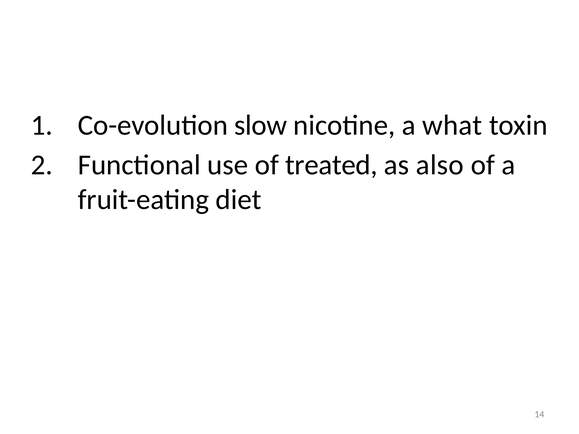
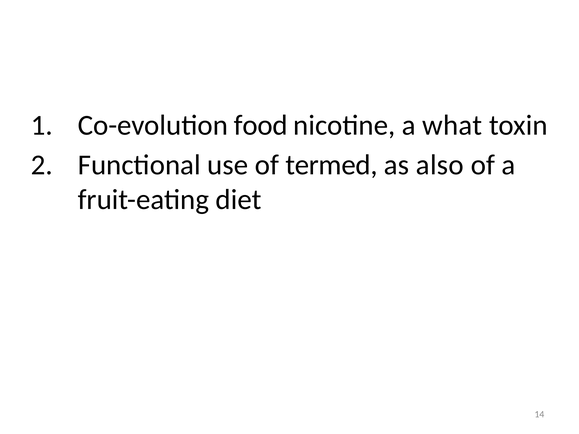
slow: slow -> food (261, 125)
treated: treated -> termed (331, 165)
